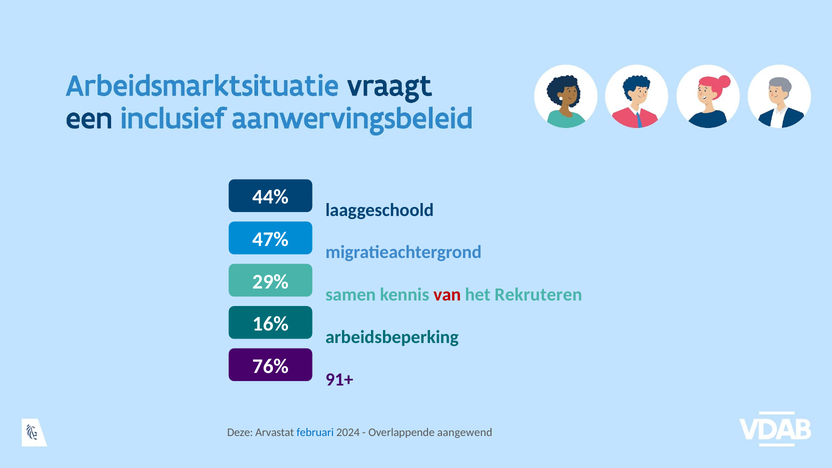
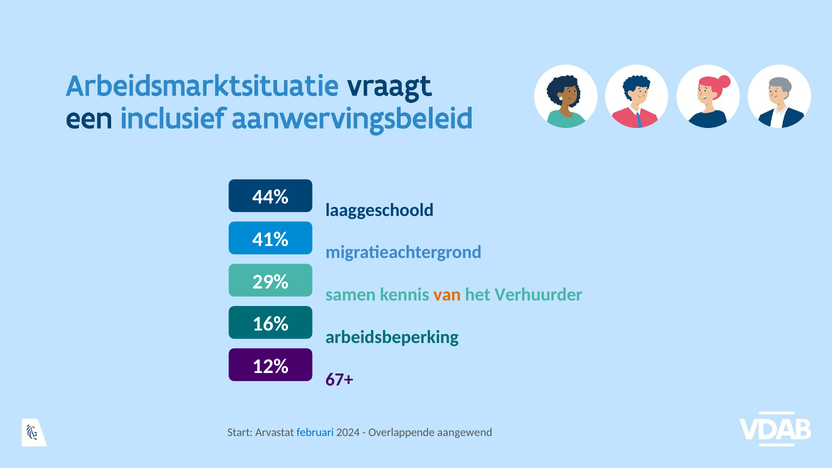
47%: 47% -> 41% (270, 239)
van colour: red -> orange (447, 295)
Rekruteren: Rekruteren -> Verhuurder (539, 295)
76%: 76% -> 12% (270, 366)
91+: 91+ -> 67+ (339, 380)
Deze: Deze -> Start (240, 432)
